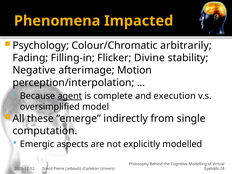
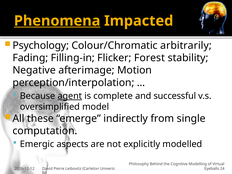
Phenomena underline: none -> present (57, 21)
Divine: Divine -> Forest (149, 58)
execution: execution -> successful (175, 96)
